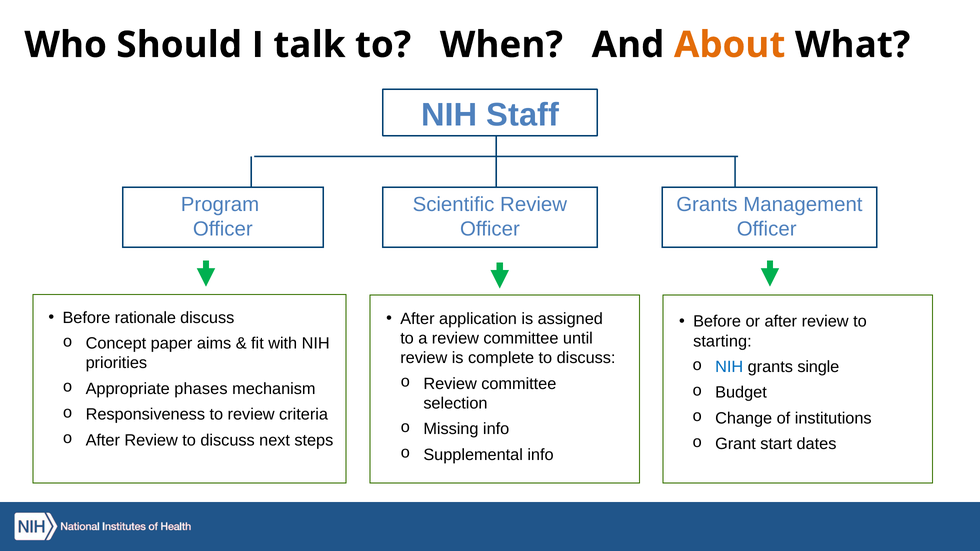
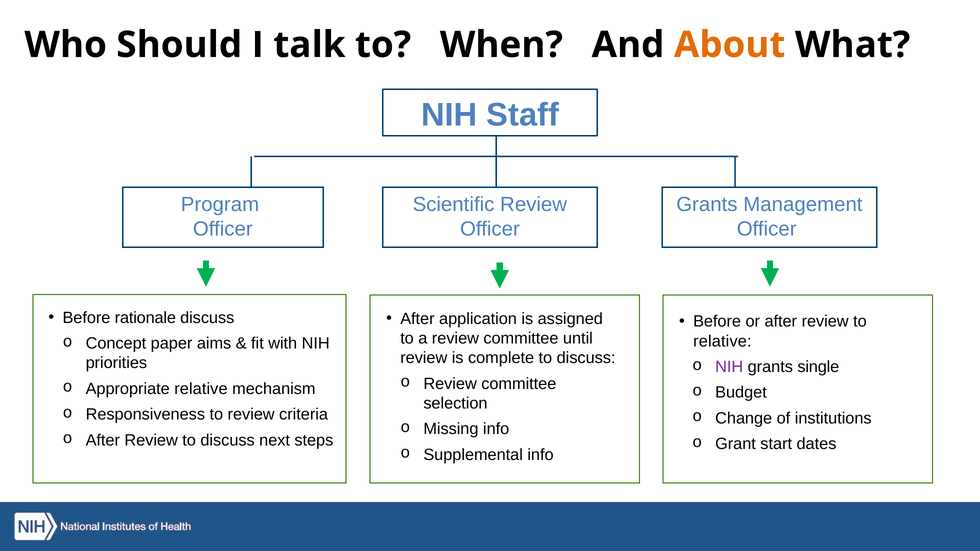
starting: starting -> relative (722, 341)
NIH colour: blue -> purple (729, 367)
Appropriate phases: phases -> relative (201, 389)
